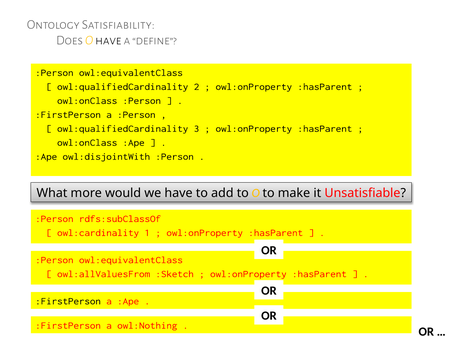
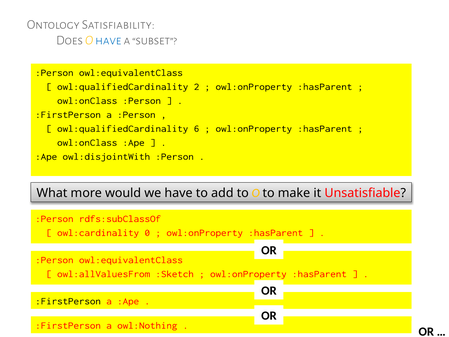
have colour: black -> blue (108, 40)
define: define -> subset (155, 40)
3: 3 -> 6 (197, 128)
1: 1 -> 0 (147, 232)
